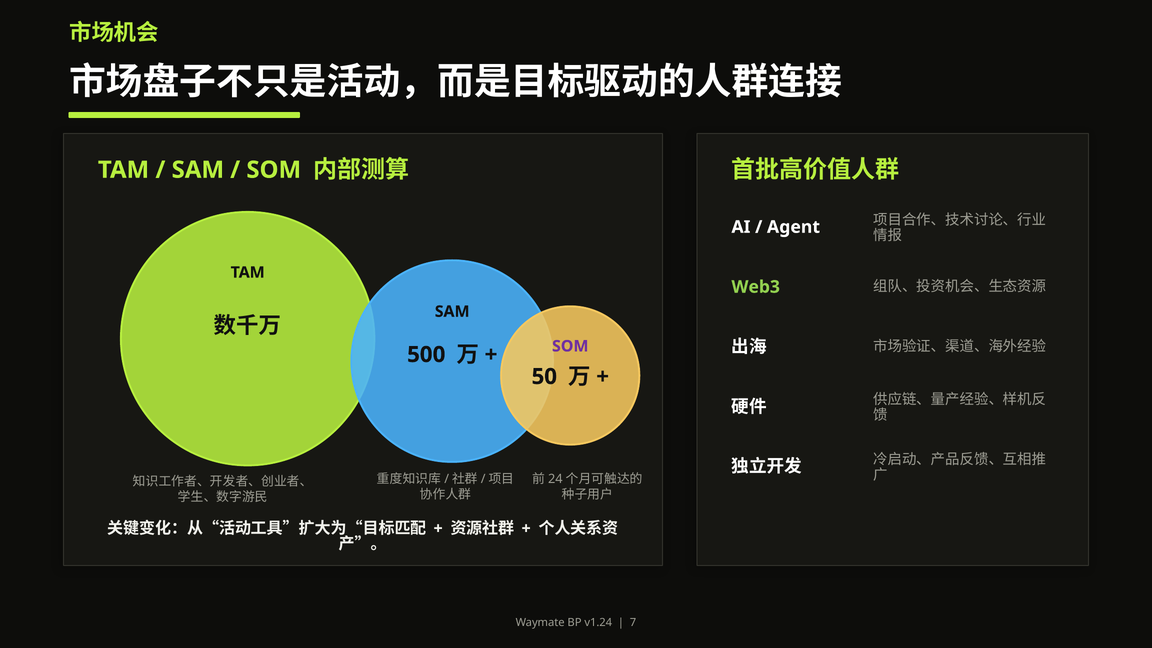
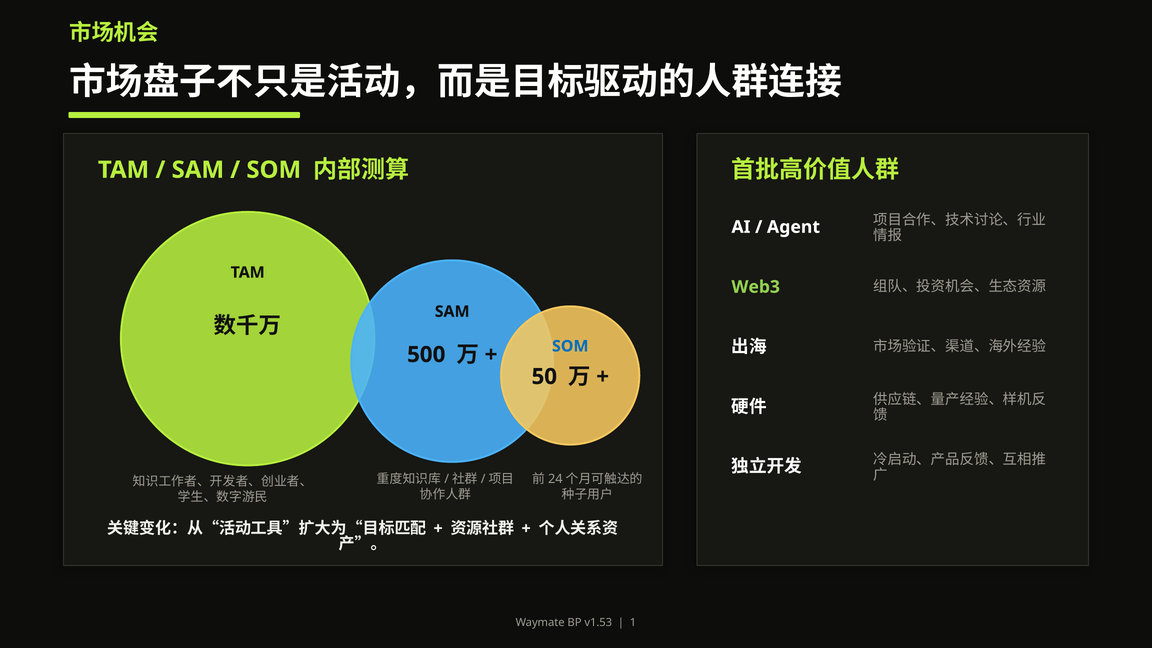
SOM colour: purple -> blue (570, 346)
v1.24: v1.24 -> v1.53 (598, 623)
7: 7 -> 1 (633, 623)
